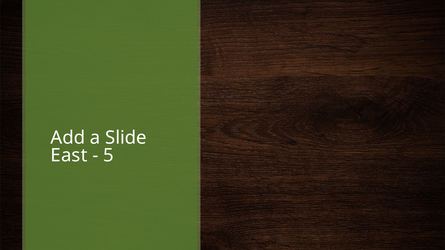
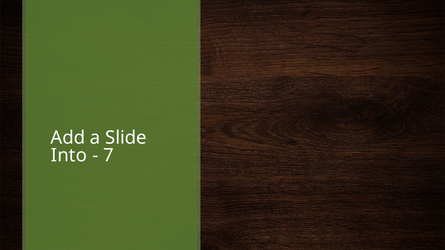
East: East -> Into (69, 156)
5: 5 -> 7 (108, 156)
